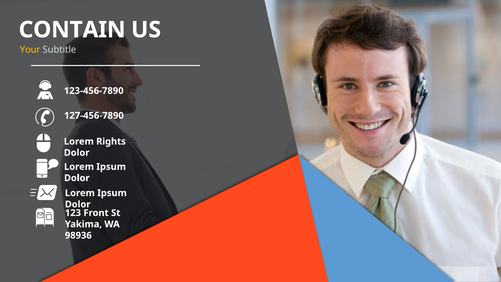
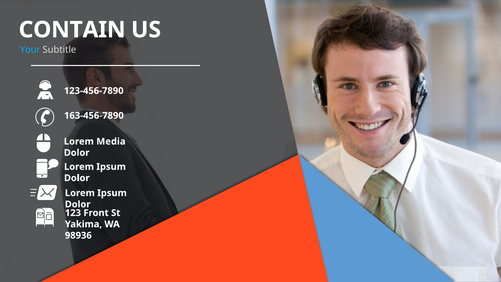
Your colour: yellow -> light blue (30, 50)
127-456-7890: 127-456-7890 -> 163-456-7890 (94, 116)
Rights: Rights -> Media (111, 141)
